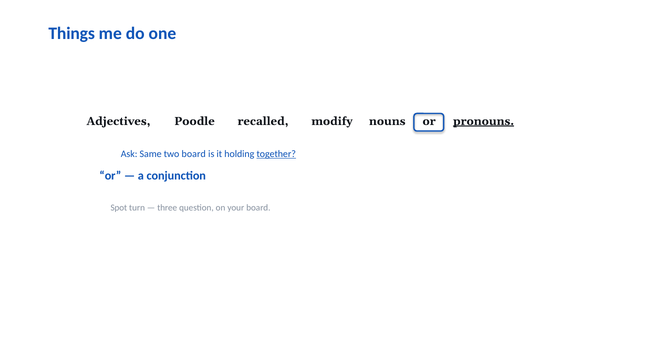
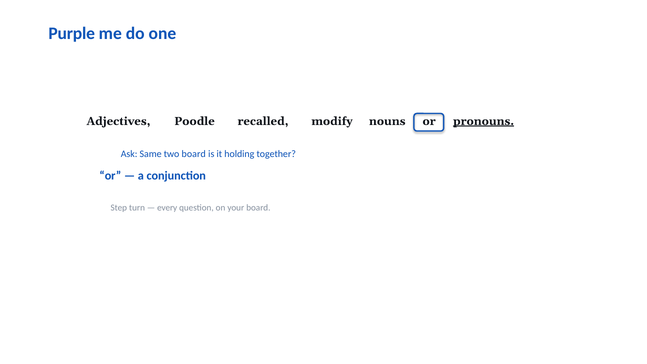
Things: Things -> Purple (72, 34)
together underline: present -> none (276, 154)
Spot: Spot -> Step (119, 208)
three: three -> every (167, 208)
